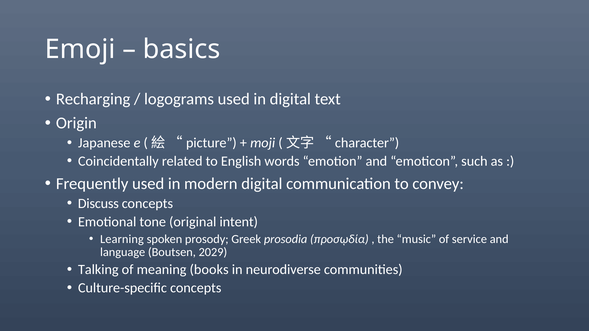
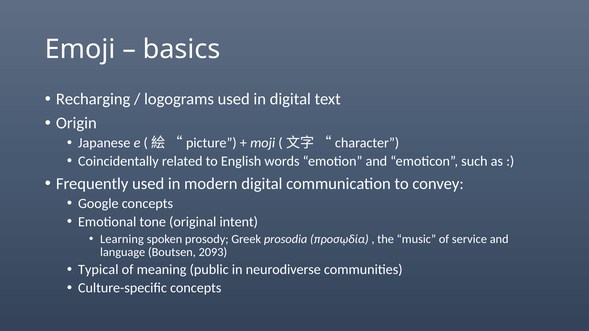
Discuss: Discuss -> Google (98, 204)
2029: 2029 -> 2093 (213, 252)
Talking: Talking -> Typical (98, 270)
books: books -> public (209, 270)
